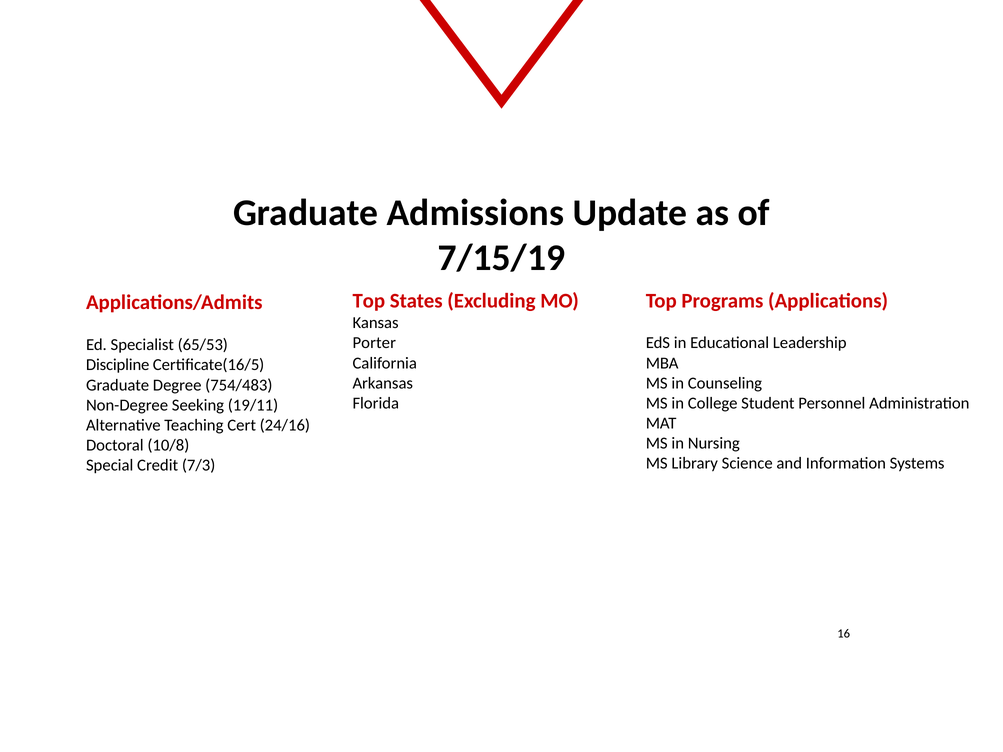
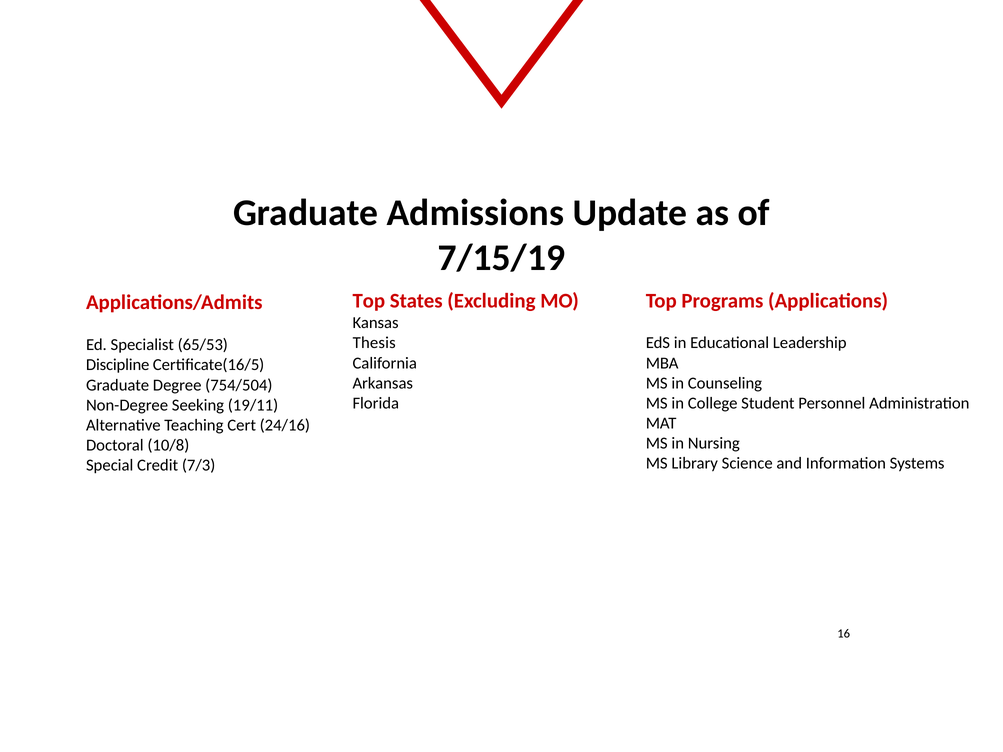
Porter: Porter -> Thesis (374, 343)
754/483: 754/483 -> 754/504 (239, 385)
